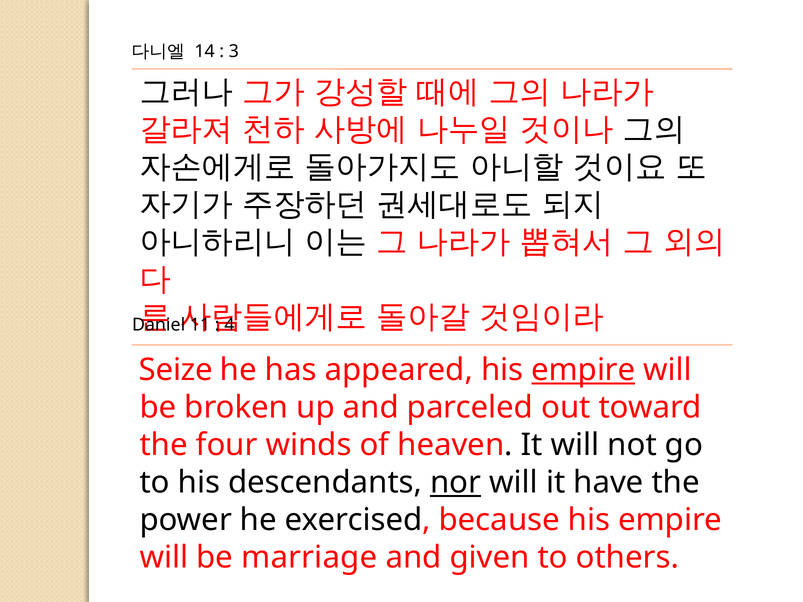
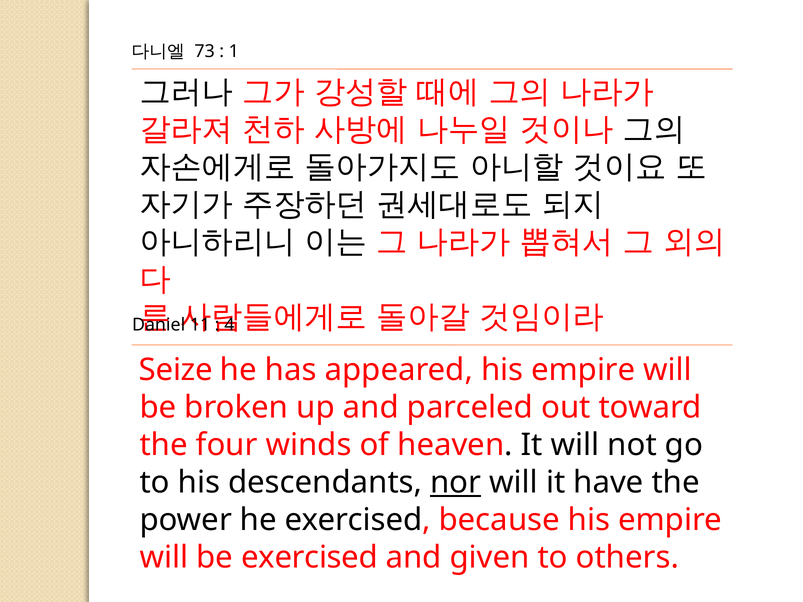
14: 14 -> 73 (205, 51)
3: 3 -> 1 (234, 51)
empire underline: present -> none (583, 370)
be marriage: marriage -> exercised (310, 558)
